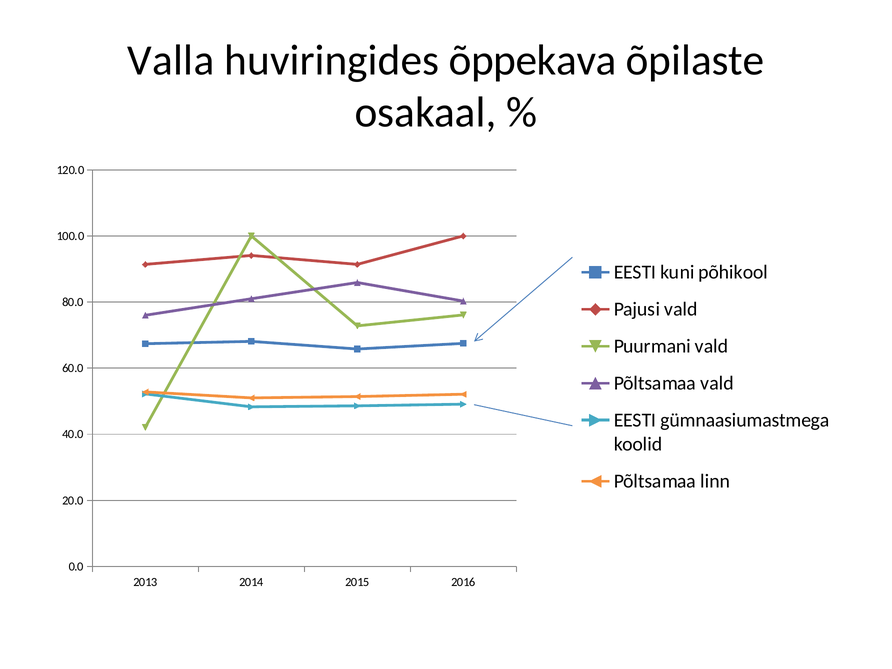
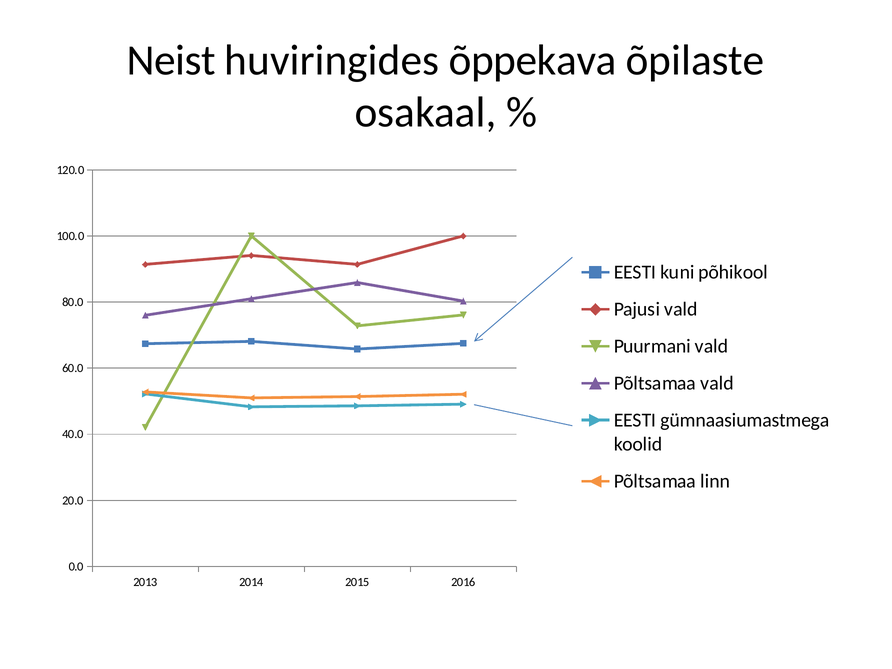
Valla: Valla -> Neist (171, 60)
